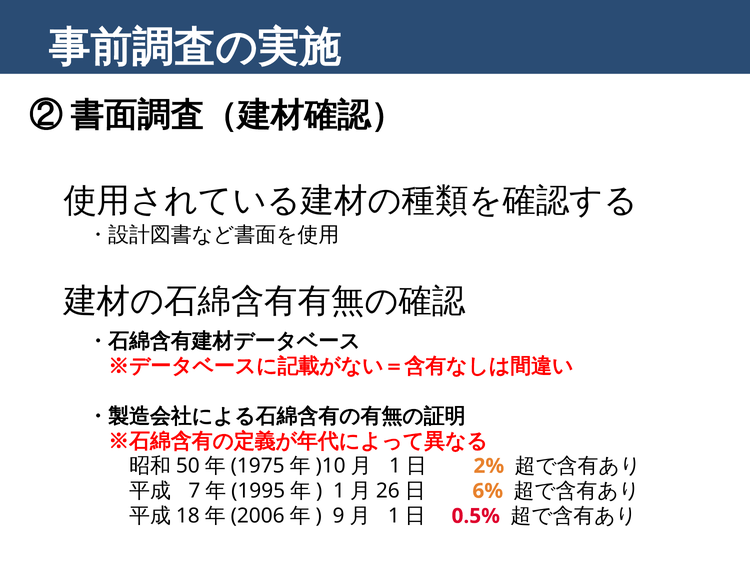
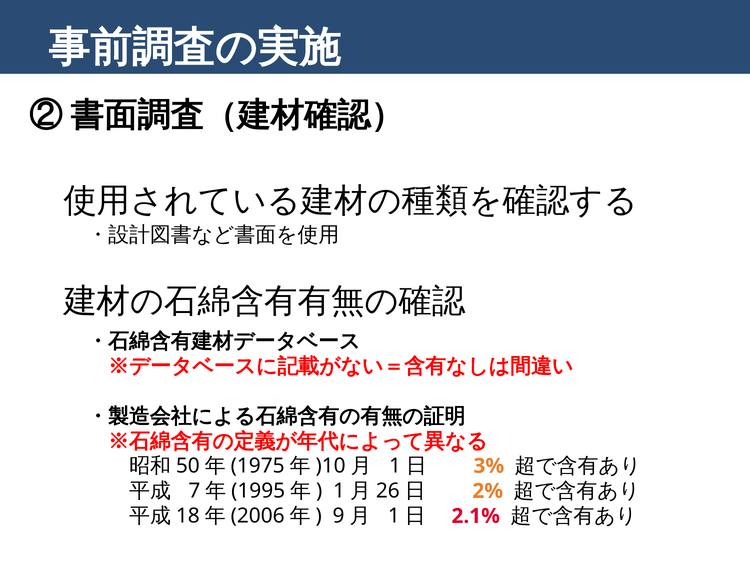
2%: 2% -> 3% (489, 466)
6%: 6% -> 2% (488, 491)
0.5%: 0.5% -> 2.1% (476, 516)
